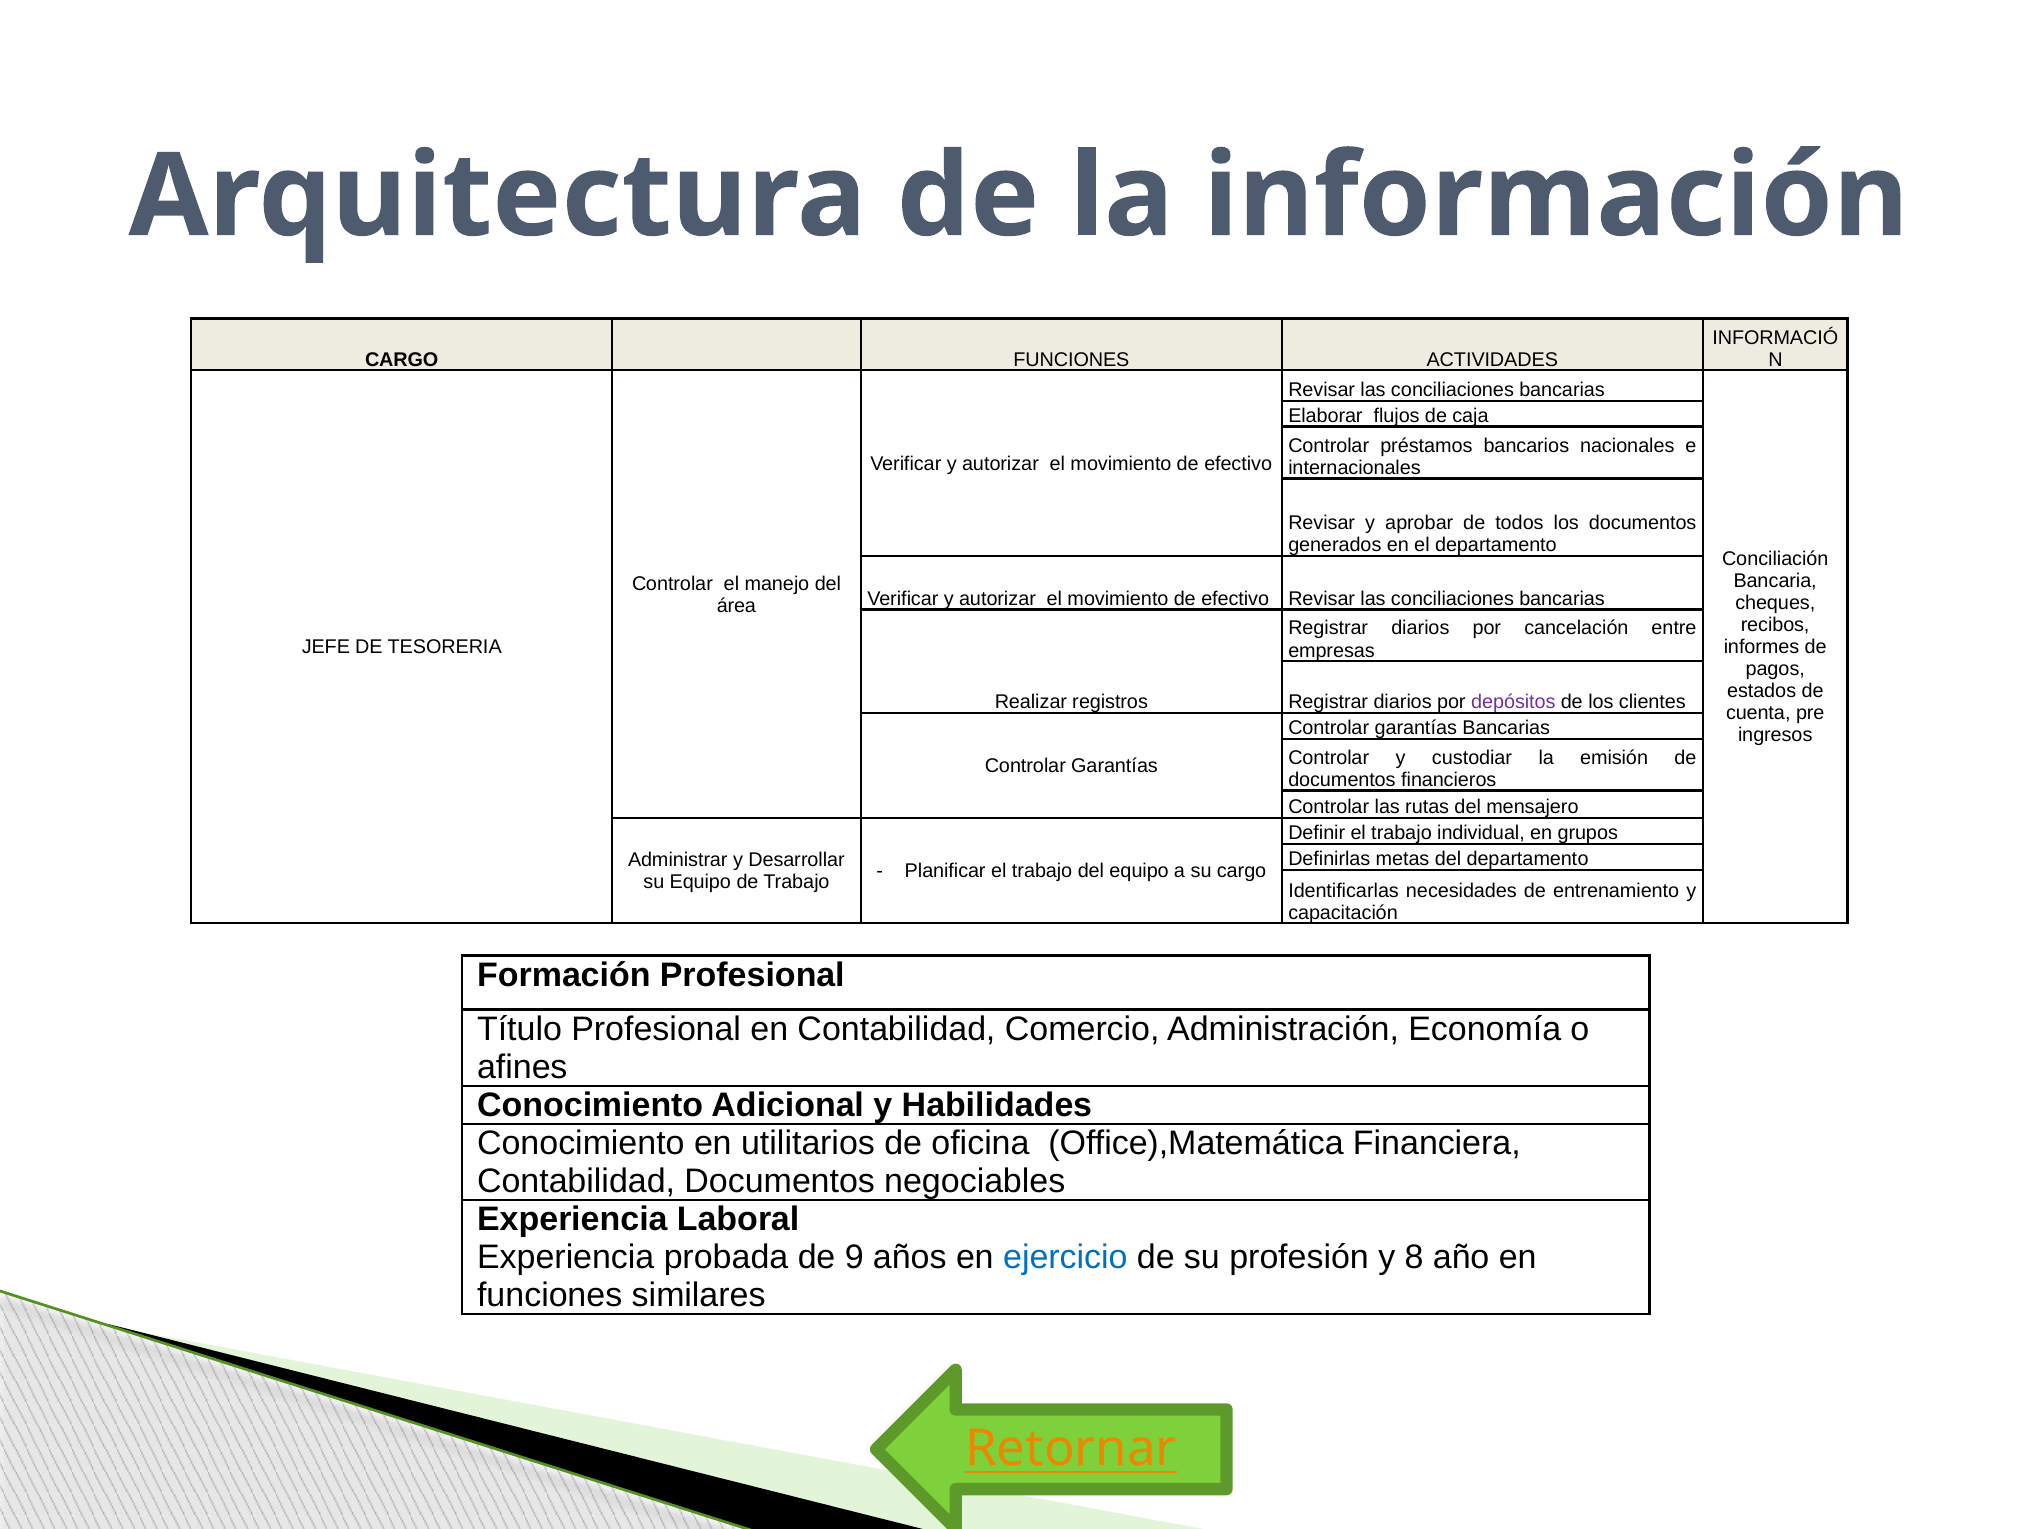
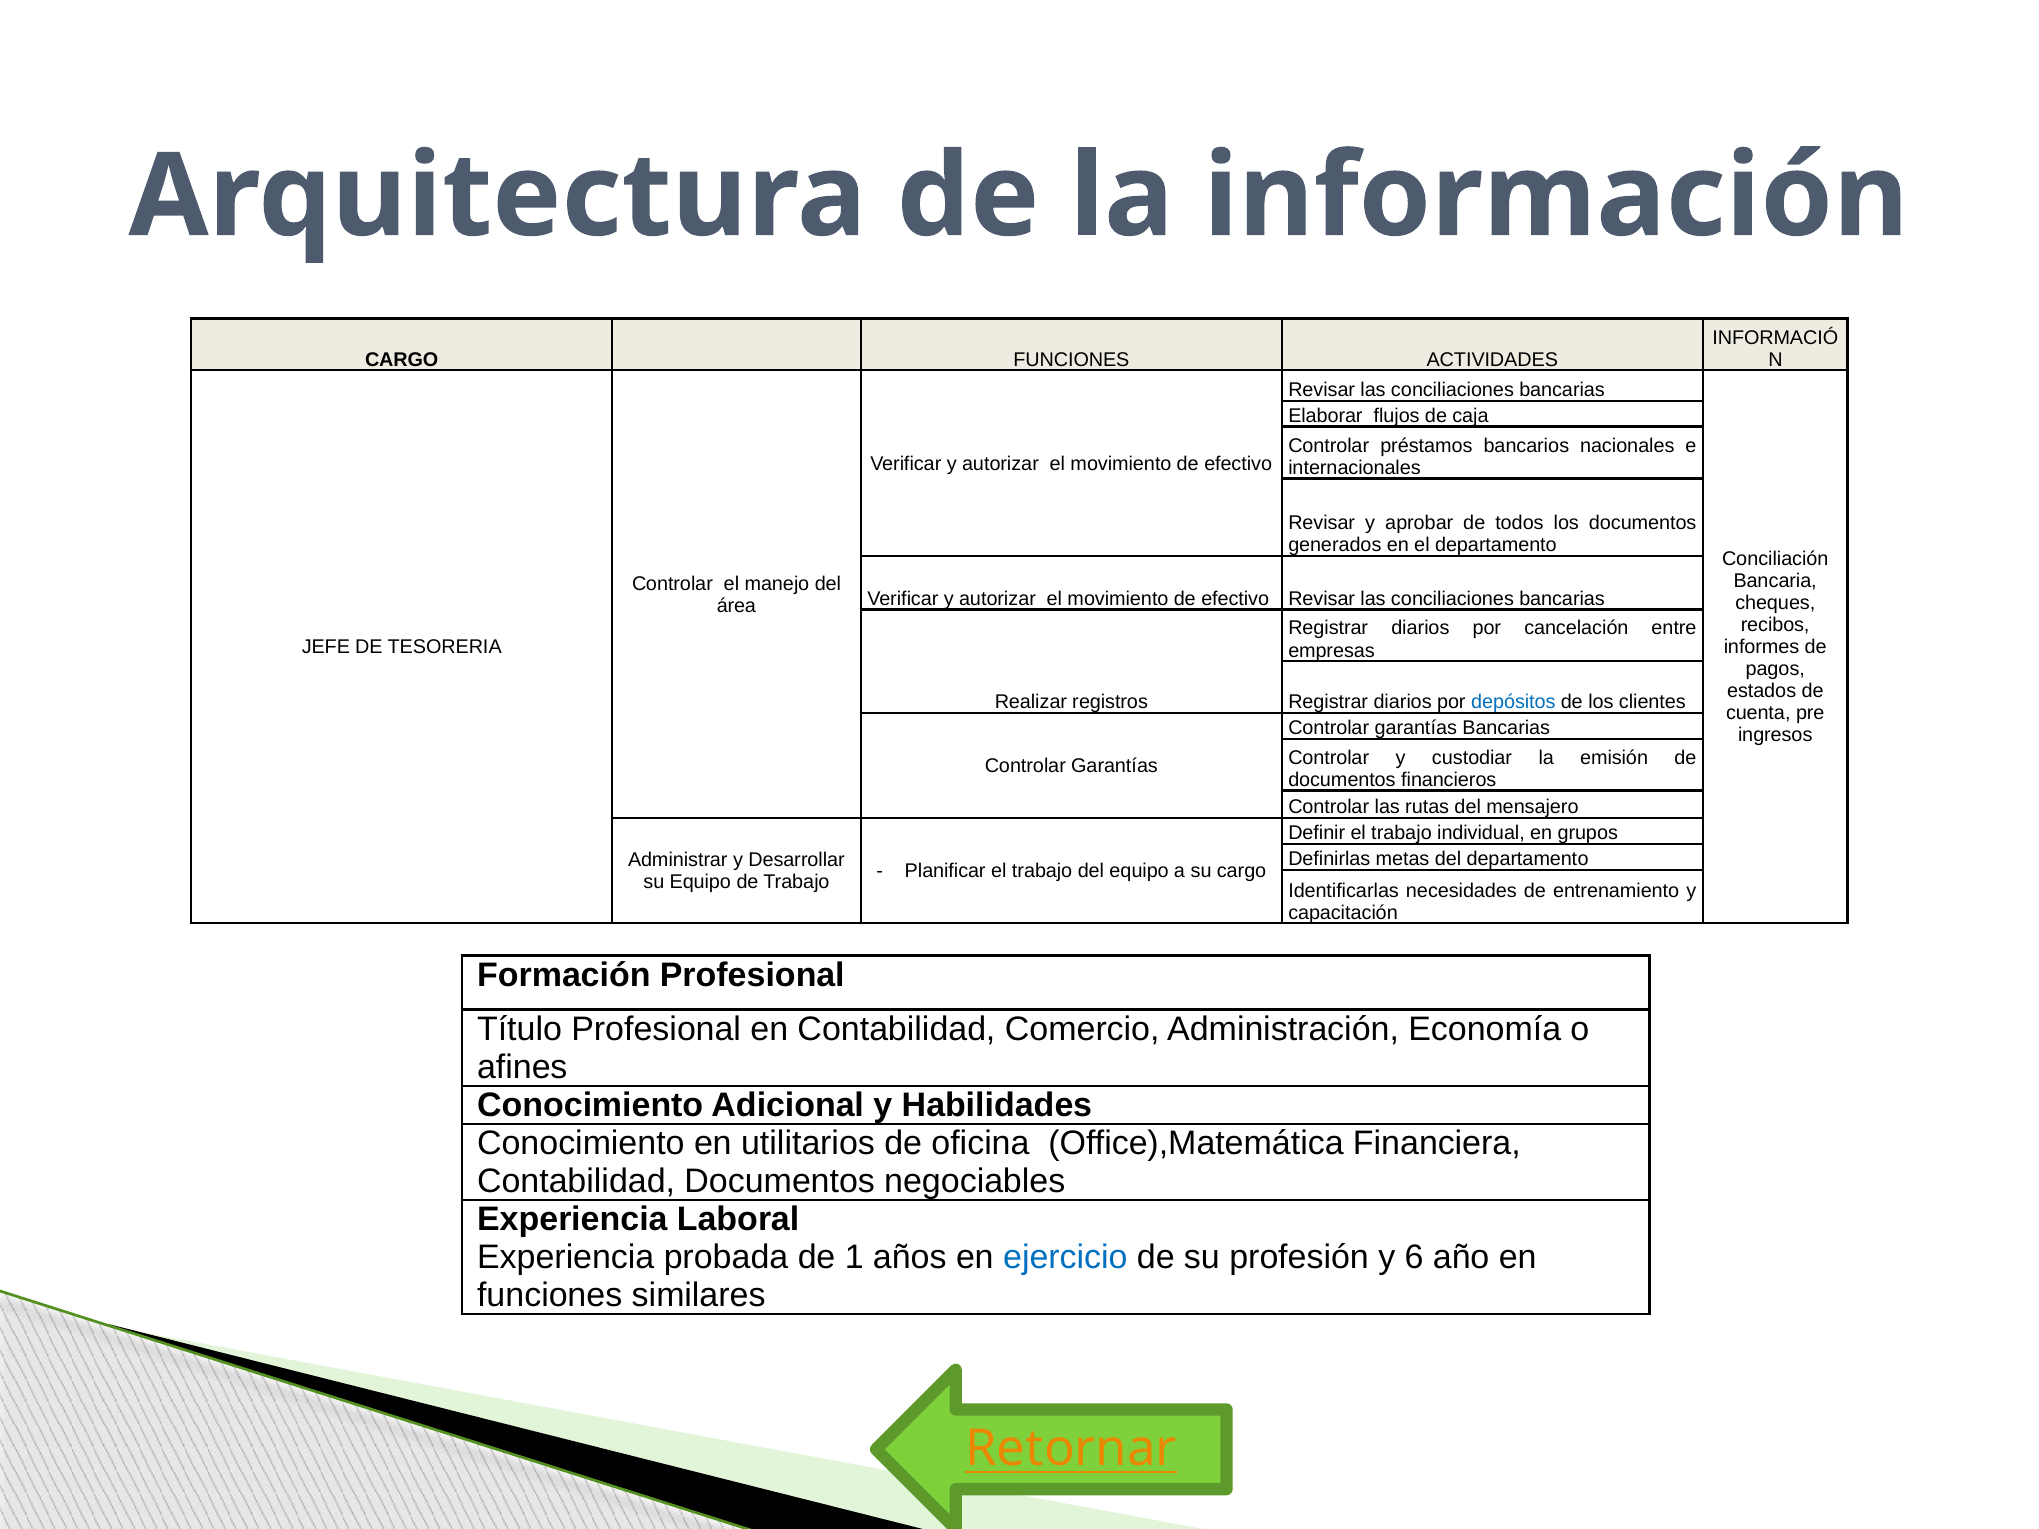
depósitos colour: purple -> blue (1513, 702)
9: 9 -> 1 (854, 1258)
8: 8 -> 6 (1414, 1258)
